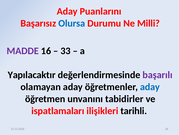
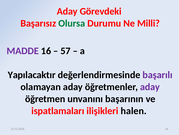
Puanlarını: Puanlarını -> Görevdeki (101, 11)
Olursa colour: blue -> green (72, 23)
33: 33 -> 57 (65, 51)
aday colour: blue -> purple (150, 86)
tabidirler: tabidirler -> başarının (124, 98)
tarihli: tarihli -> halen (134, 110)
